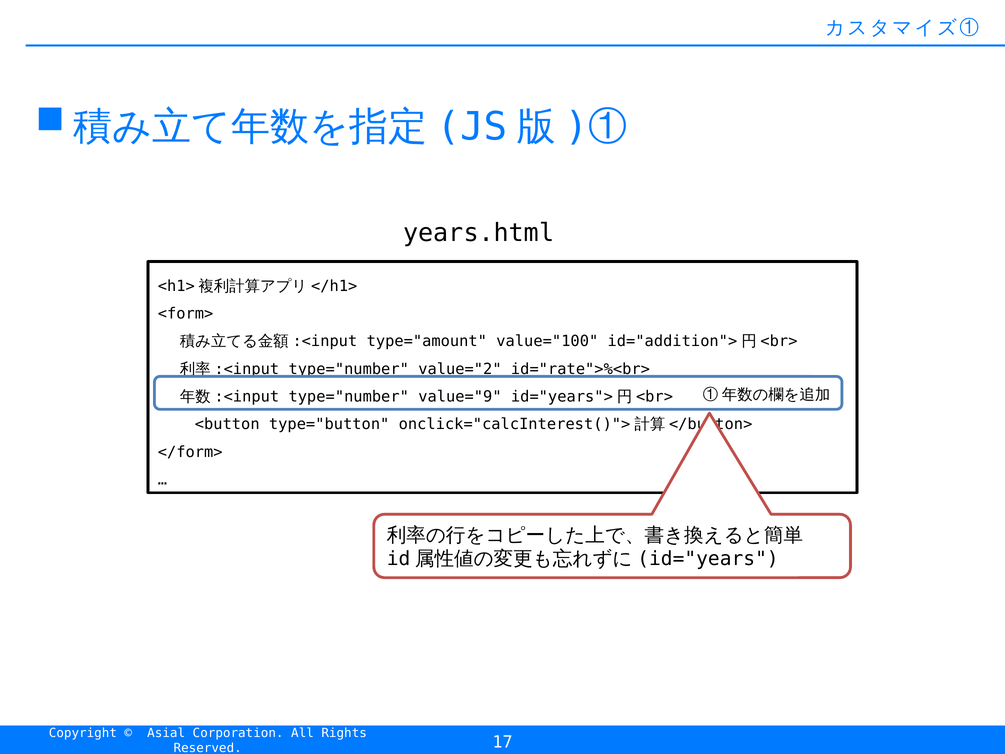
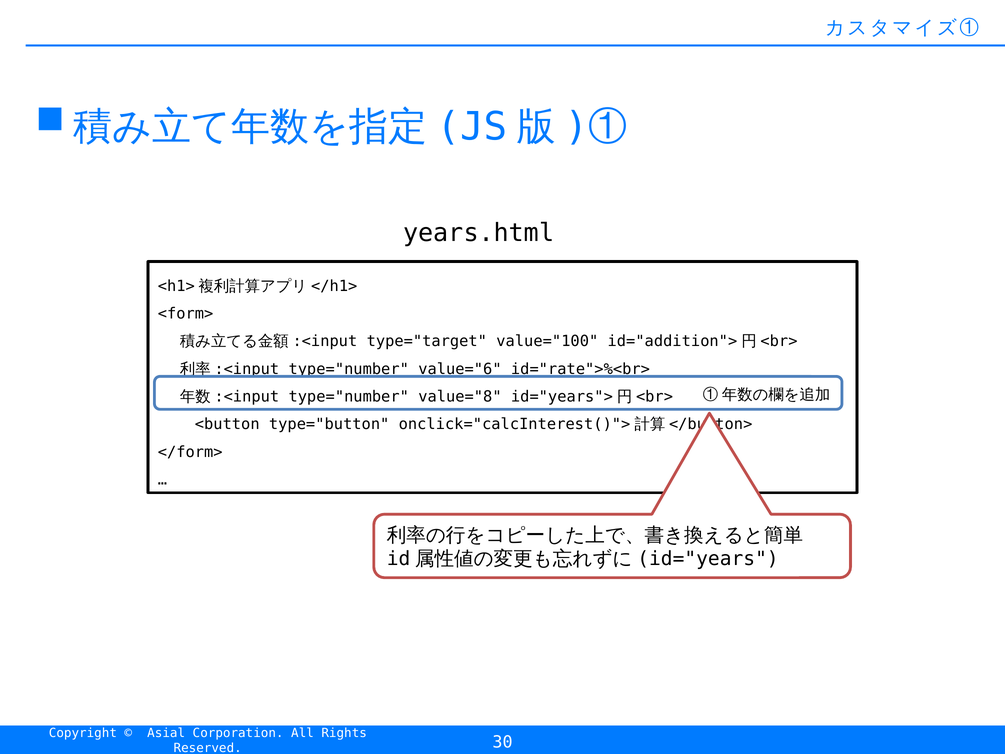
type="amount: type="amount -> type="target (427, 341)
value="2: value="2 -> value="6 (460, 369)
value="9: value="9 -> value="8 (460, 397)
17: 17 -> 30 (503, 742)
